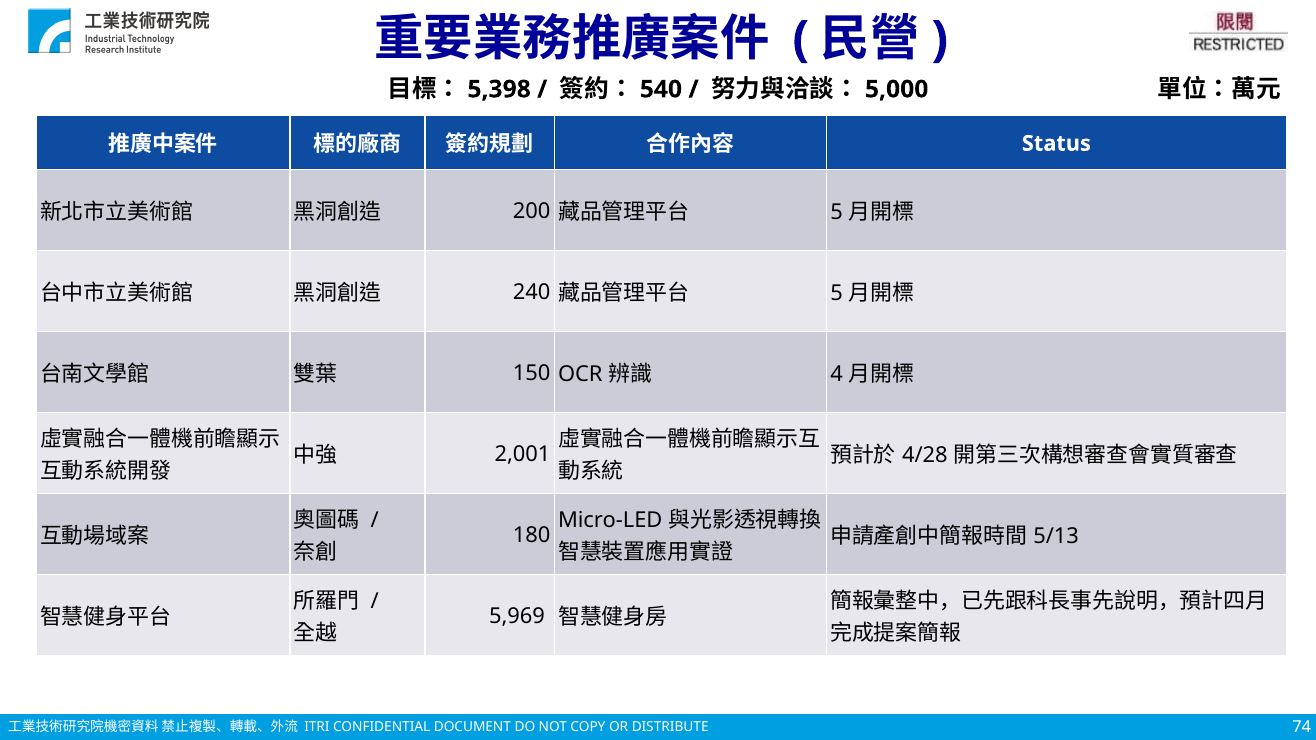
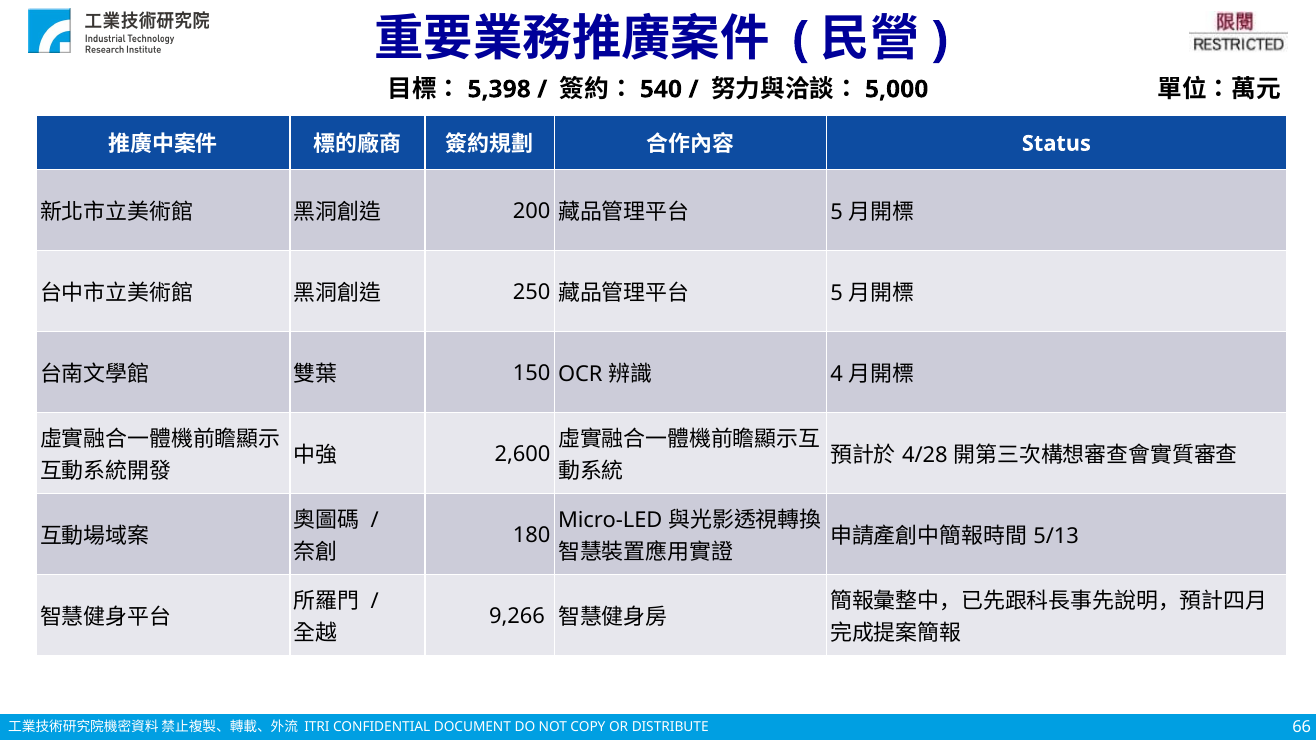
240: 240 -> 250 (532, 292)
2,001: 2,001 -> 2,600 (523, 455)
5,969: 5,969 -> 9,266 (517, 617)
74: 74 -> 66 (1302, 727)
